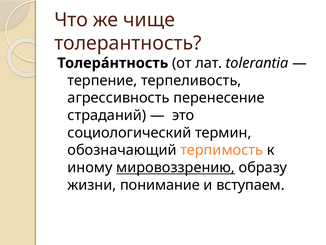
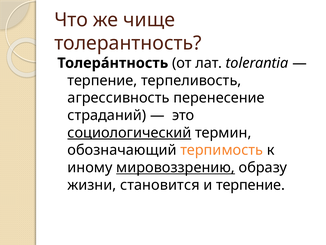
социологический underline: none -> present (129, 132)
понимание: понимание -> становится (160, 185)
и вступаем: вступаем -> терпение (250, 185)
